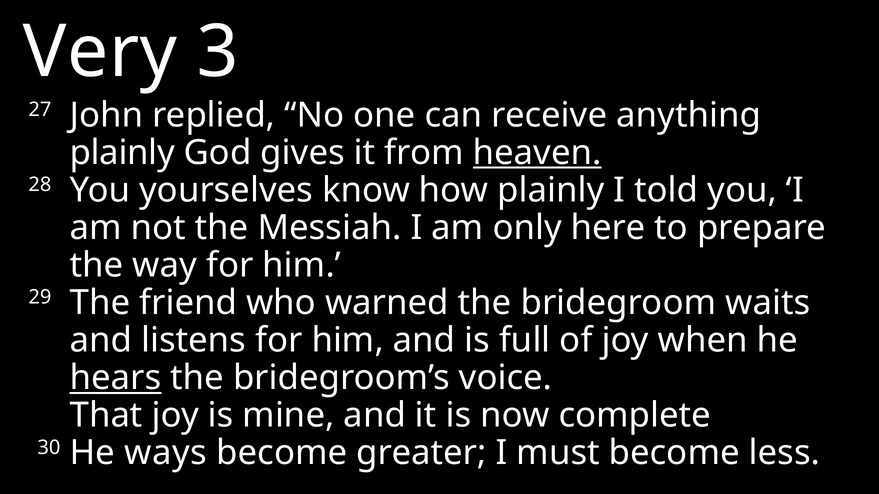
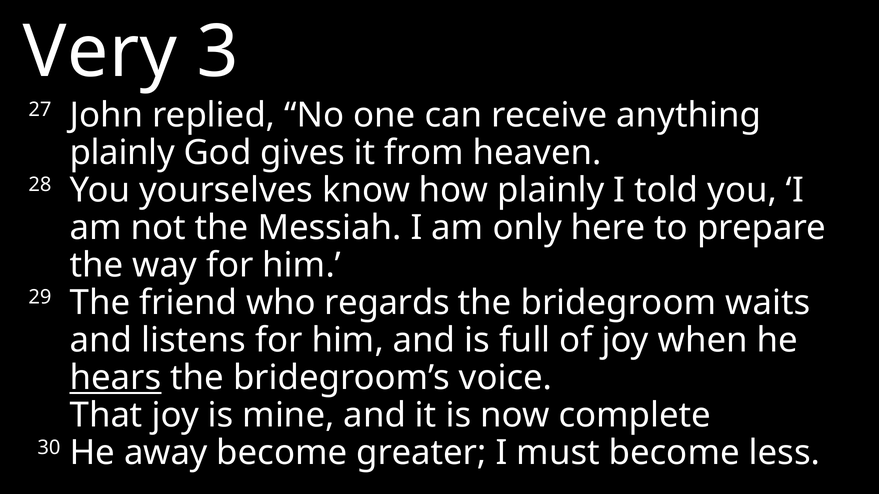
heaven underline: present -> none (537, 153)
warned: warned -> regards (387, 303)
ways: ways -> away (166, 453)
